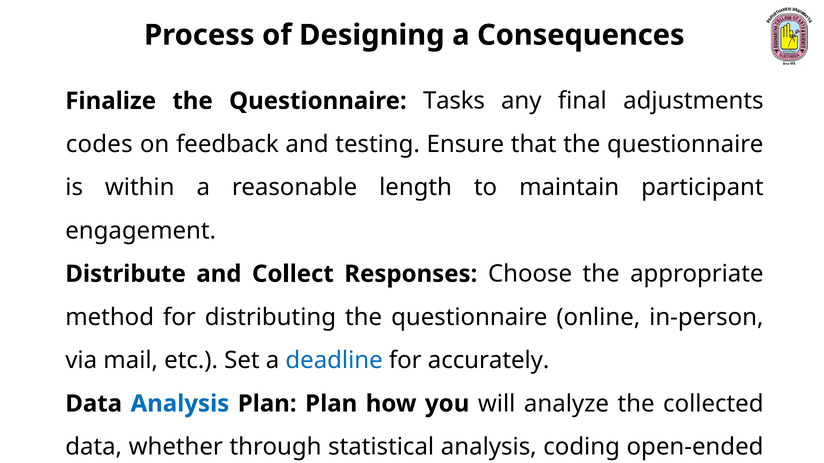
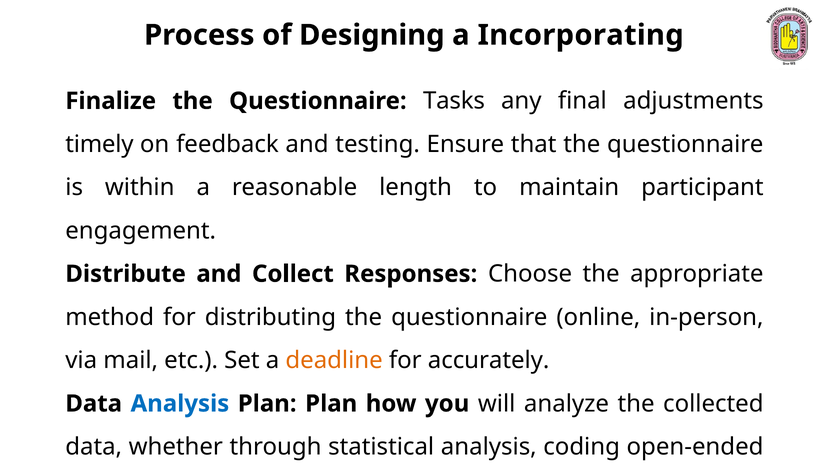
Consequences: Consequences -> Incorporating (581, 35)
codes: codes -> timely (99, 144)
deadline colour: blue -> orange (334, 361)
